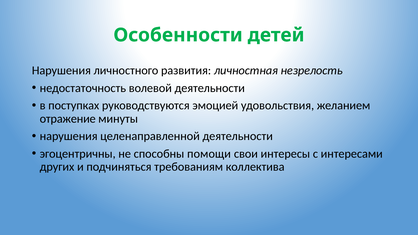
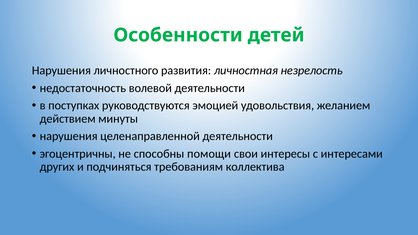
отражение: отражение -> действием (68, 119)
